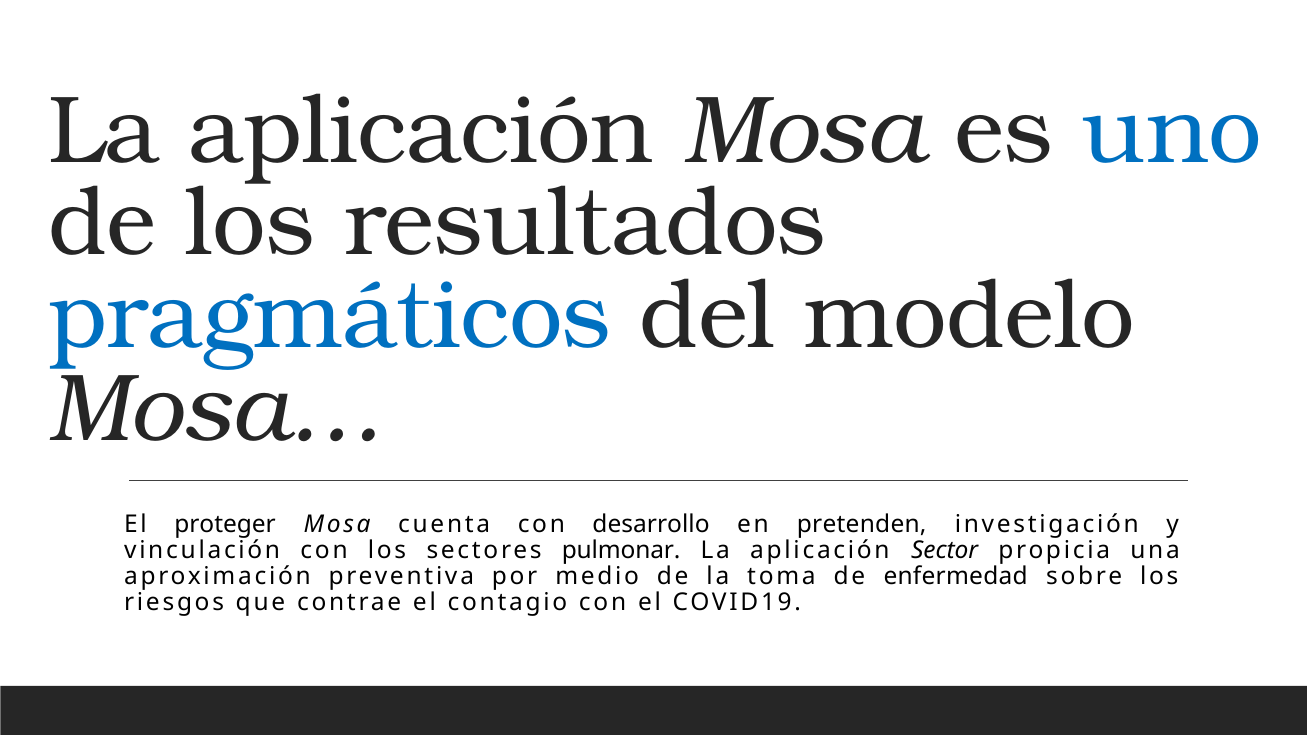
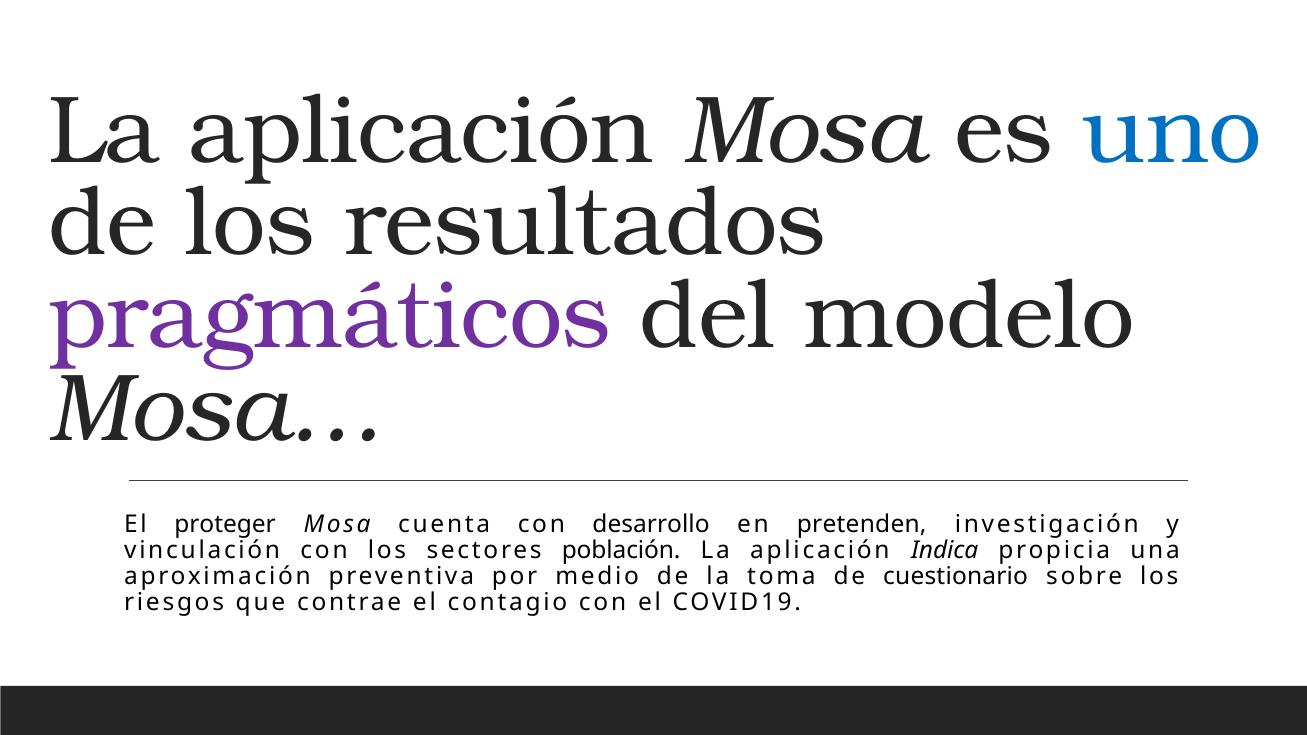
pragmáticos colour: blue -> purple (330, 316)
pulmonar: pulmonar -> población (621, 551)
Sector: Sector -> Indica (945, 551)
enfermedad: enfermedad -> cuestionario (956, 577)
